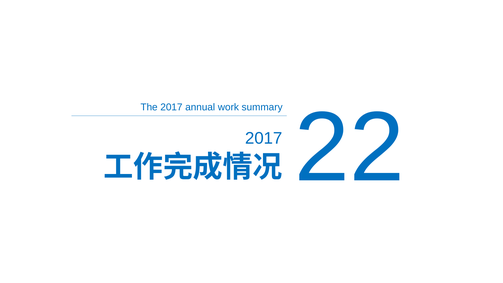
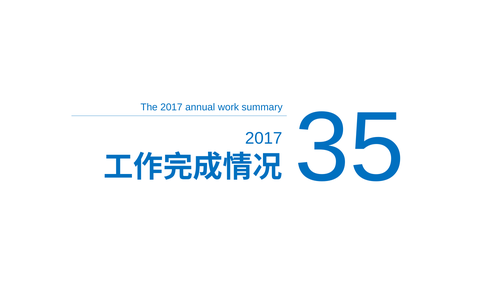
22: 22 -> 35 (349, 148)
